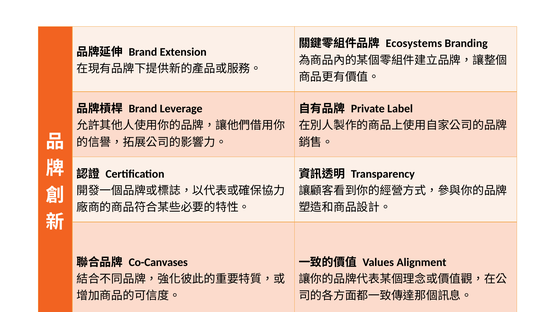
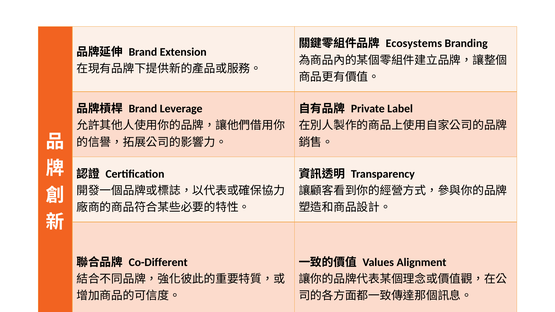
Co-Canvases: Co-Canvases -> Co-Different (158, 262)
